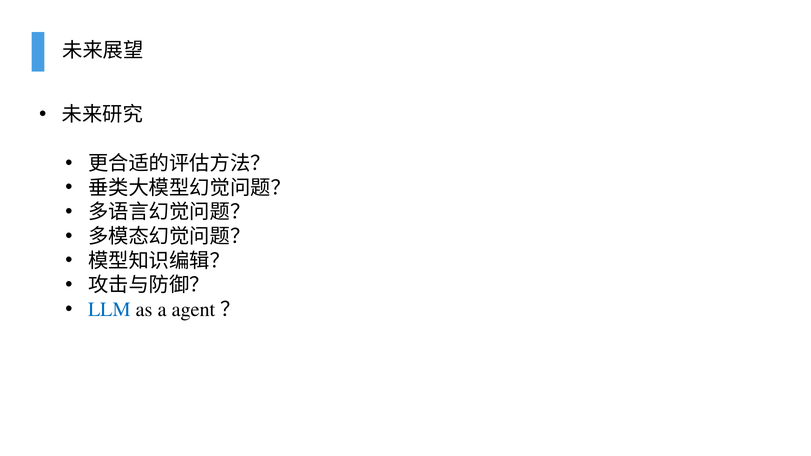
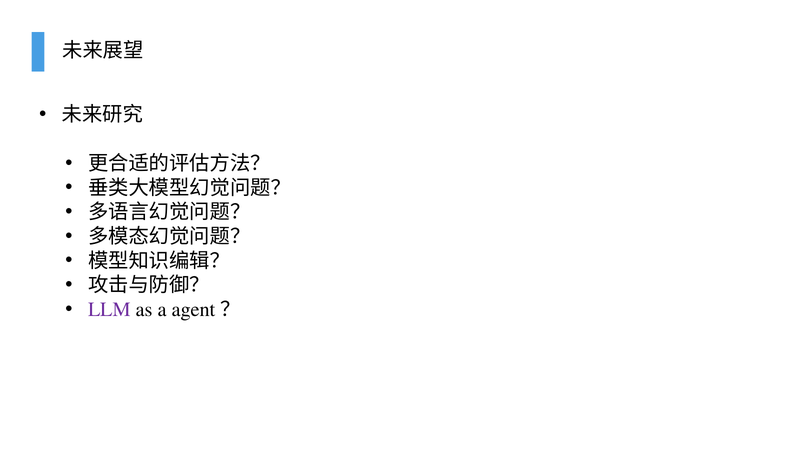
LLM colour: blue -> purple (109, 310)
